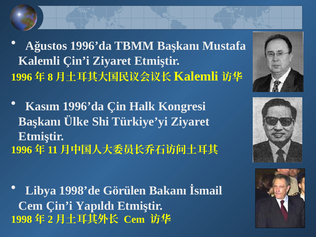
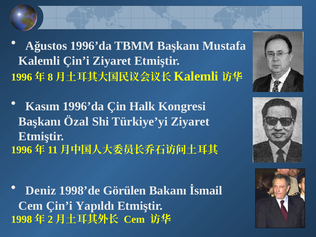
Ülke: Ülke -> Özal (76, 121)
Libya: Libya -> Deniz (41, 191)
